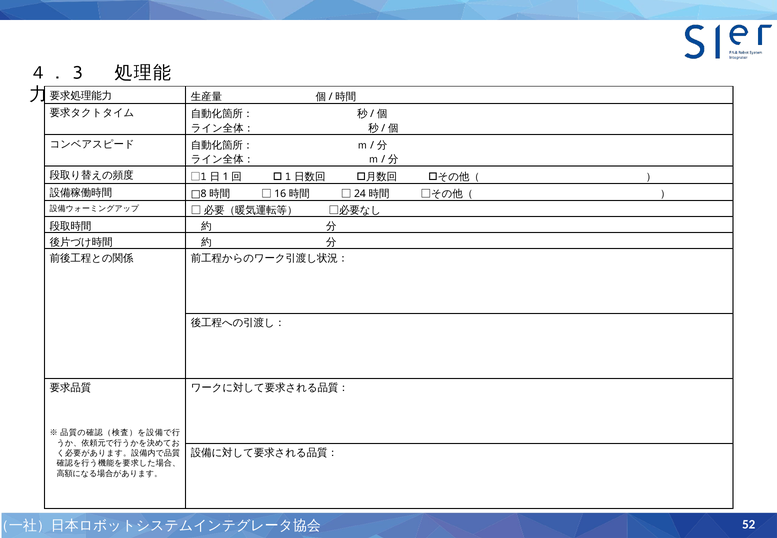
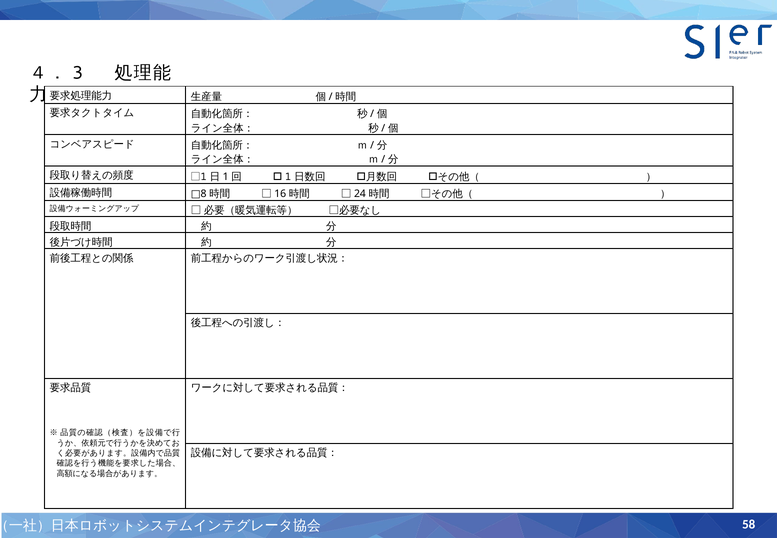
52: 52 -> 58 (749, 524)
